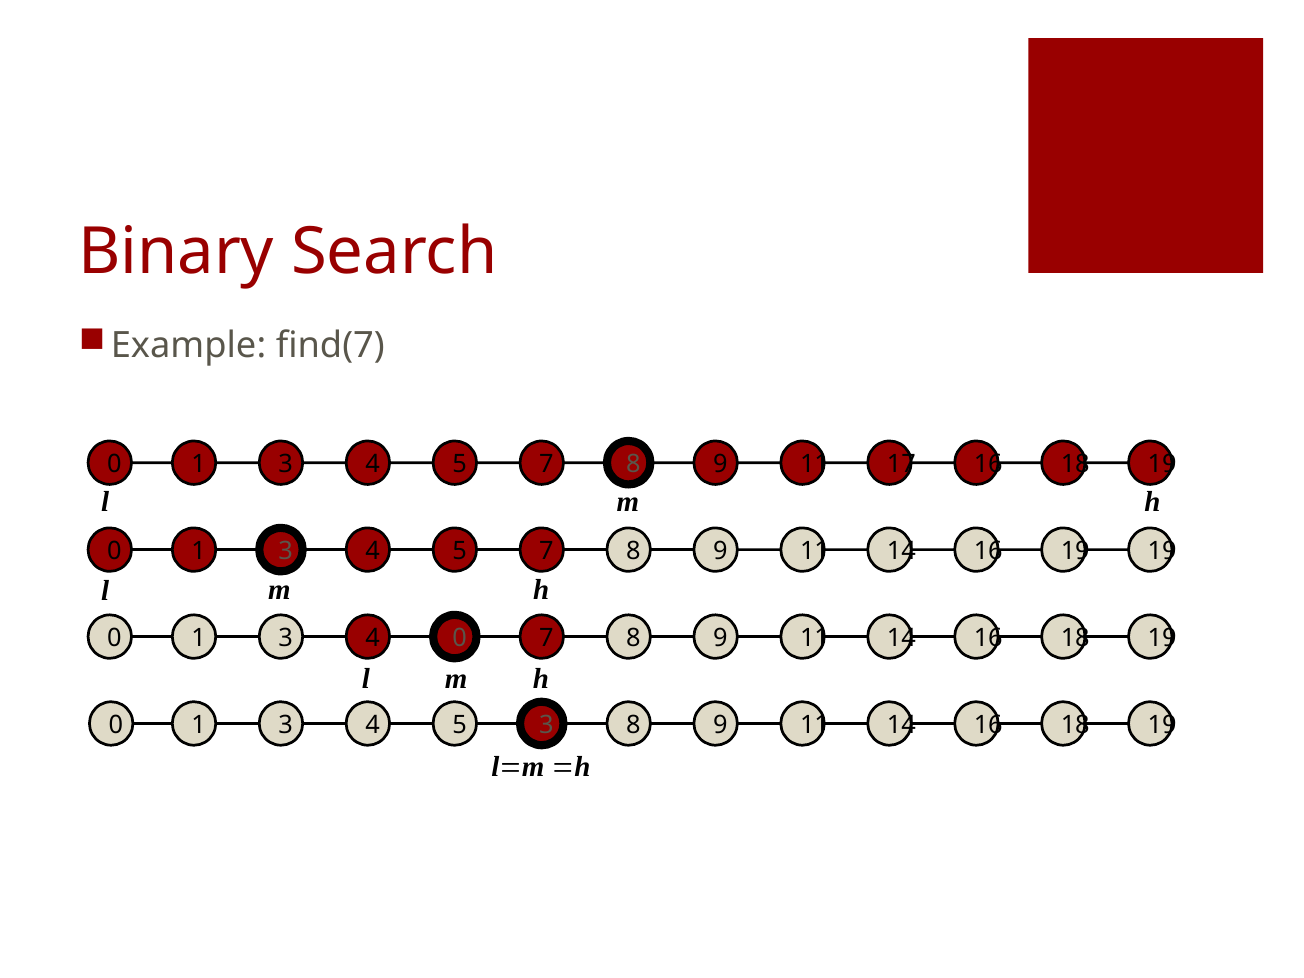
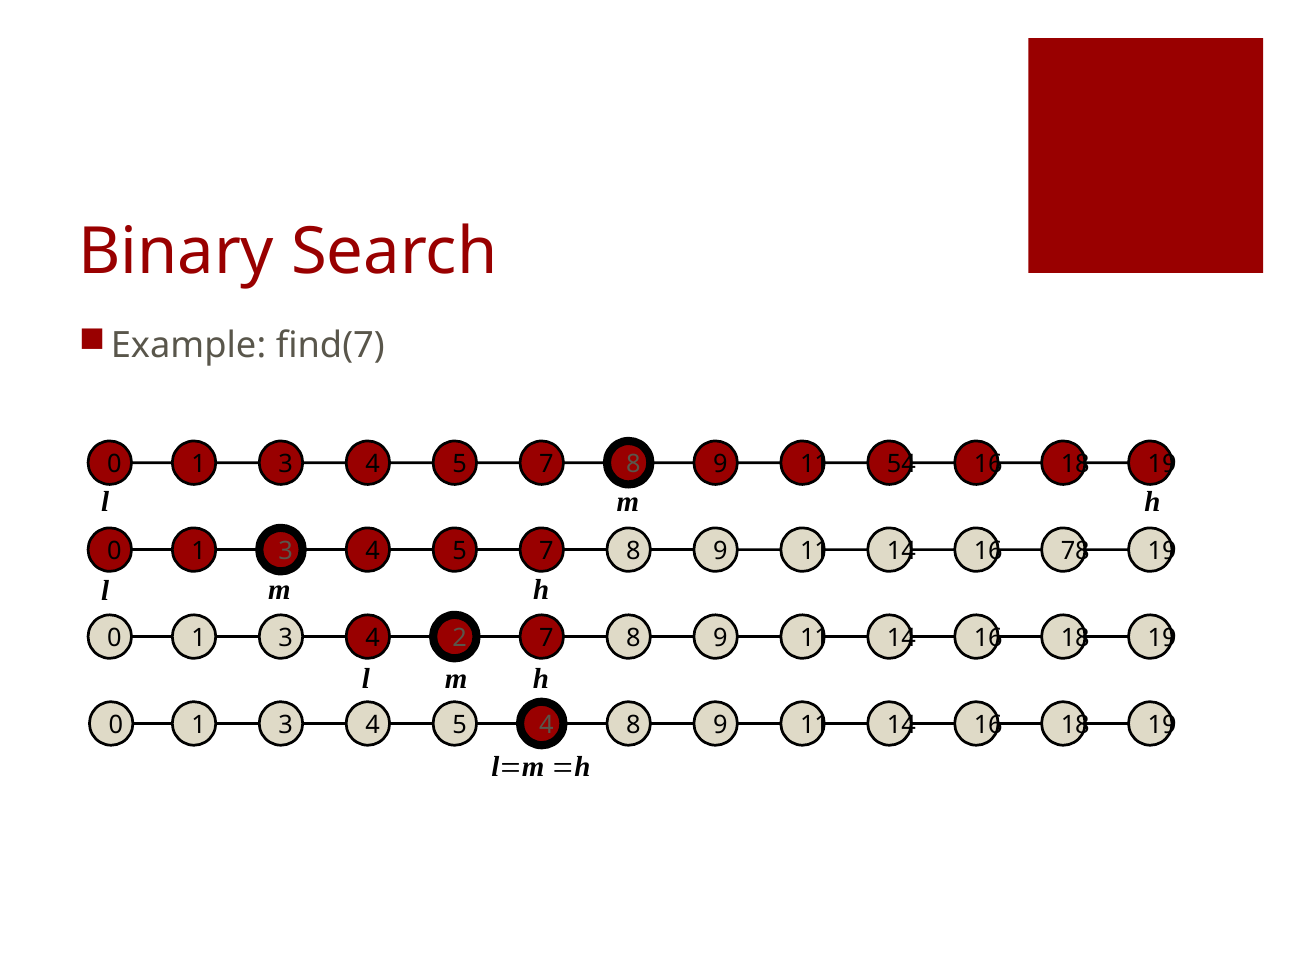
17: 17 -> 54 (901, 464)
16 19: 19 -> 78 (1075, 551)
4 0: 0 -> 2 (460, 638)
5 3: 3 -> 4 (546, 725)
